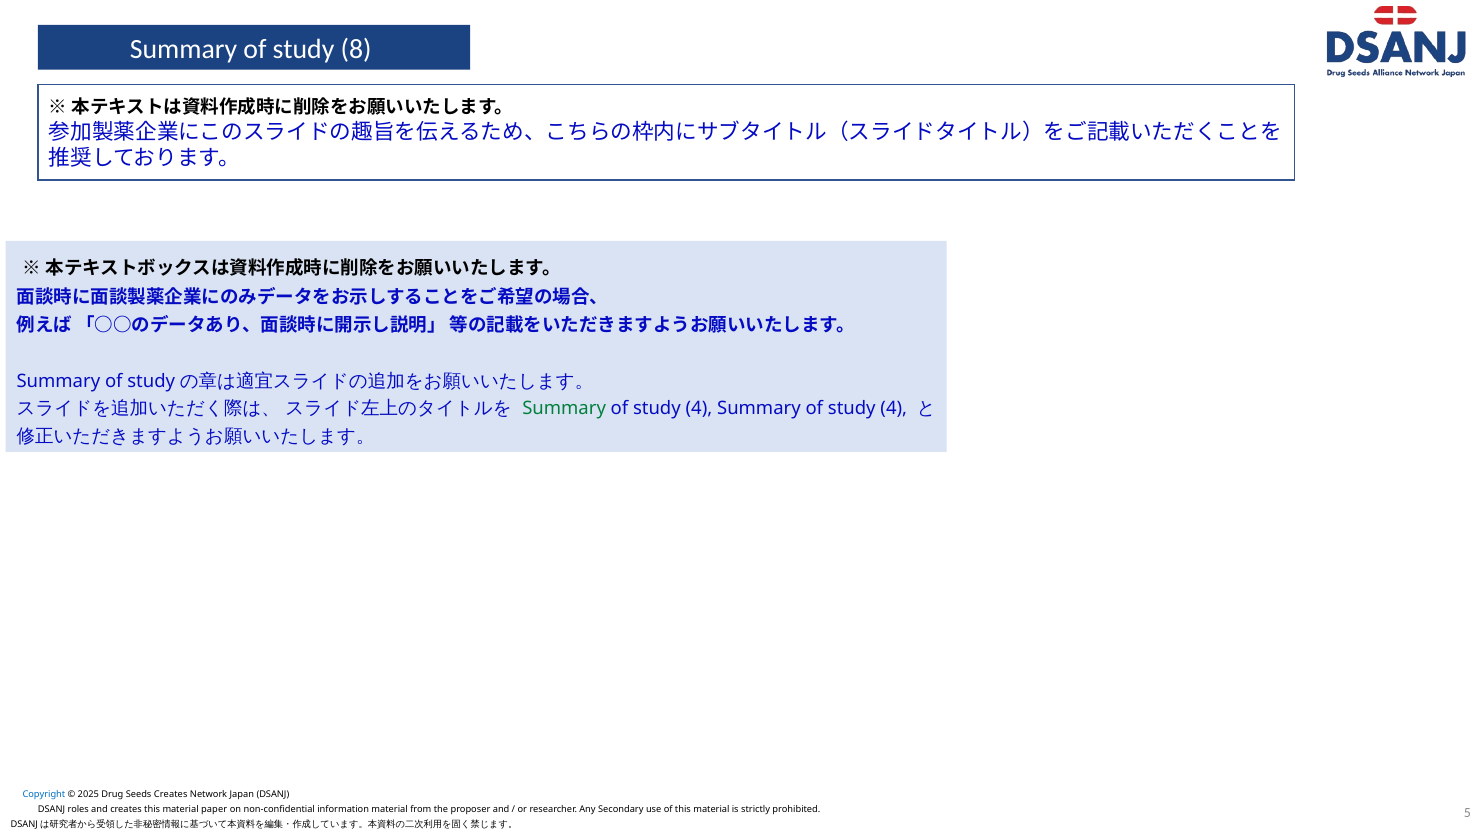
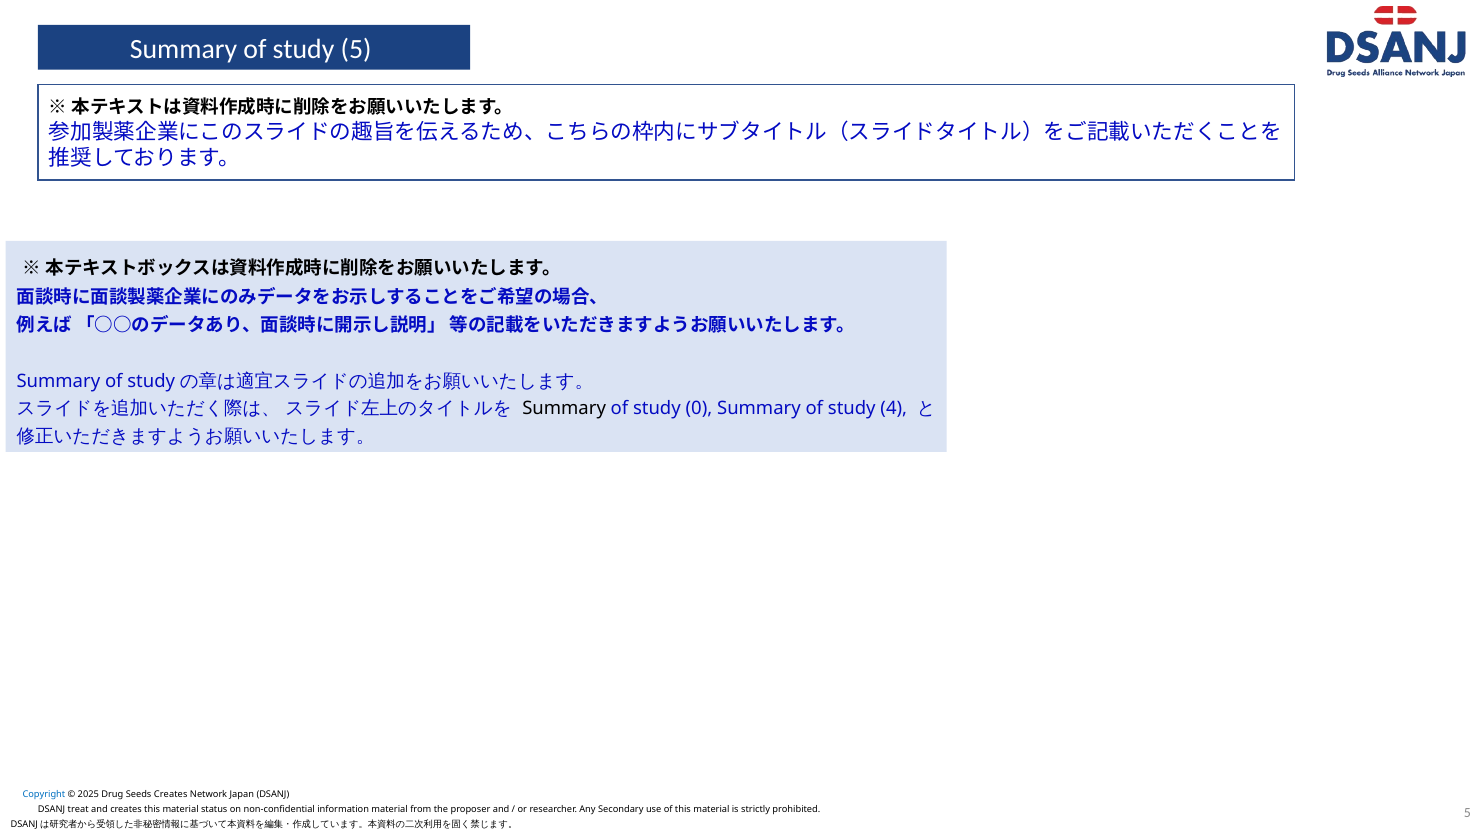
study 8: 8 -> 5 (356, 49)
Summary colour: green -> black (564, 409)
4: 4 -> 0 (699, 409)
roles: roles -> treat (78, 809)
paper: paper -> status (214, 809)
